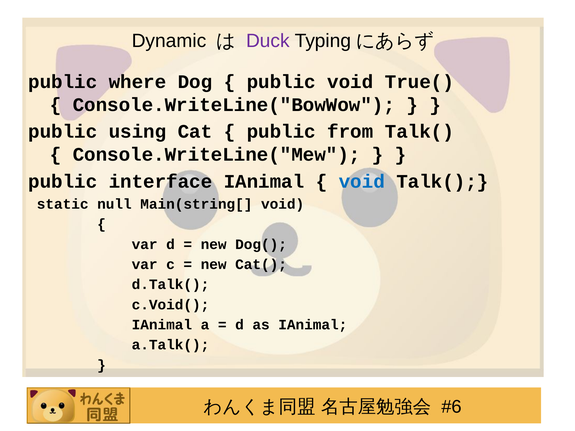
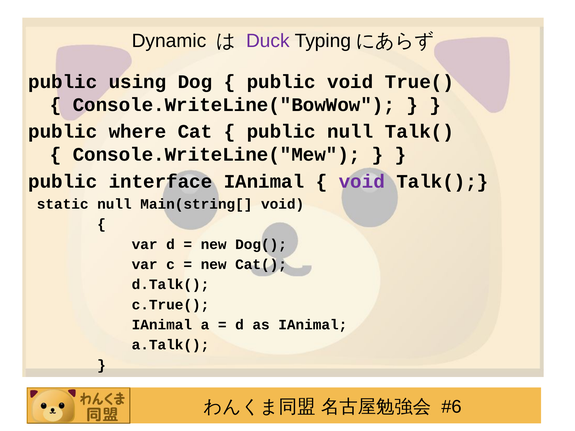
where: where -> using (137, 82)
using: using -> where (137, 132)
public from: from -> null (350, 132)
void colour: blue -> purple (362, 182)
c.Void(: c.Void( -> c.True( (171, 305)
